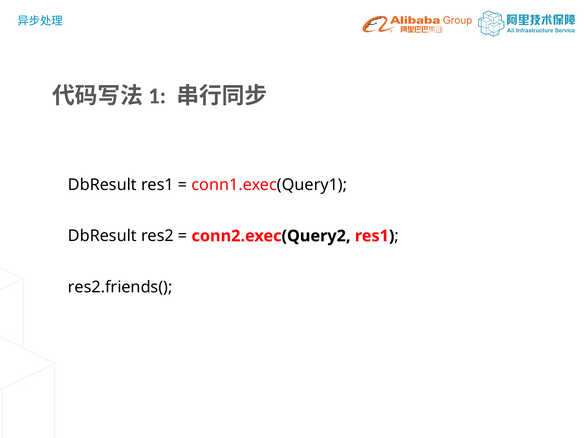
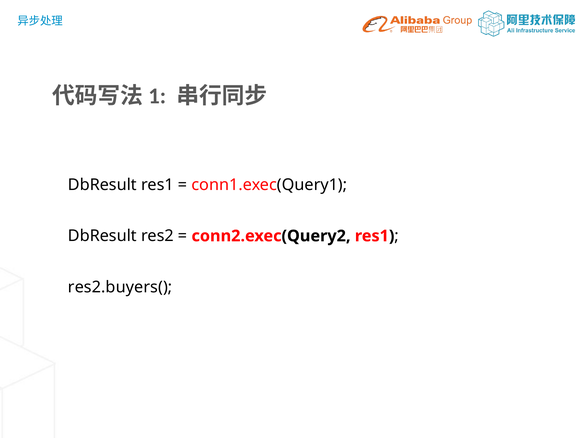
res2.friends(: res2.friends( -> res2.buyers( (120, 287)
